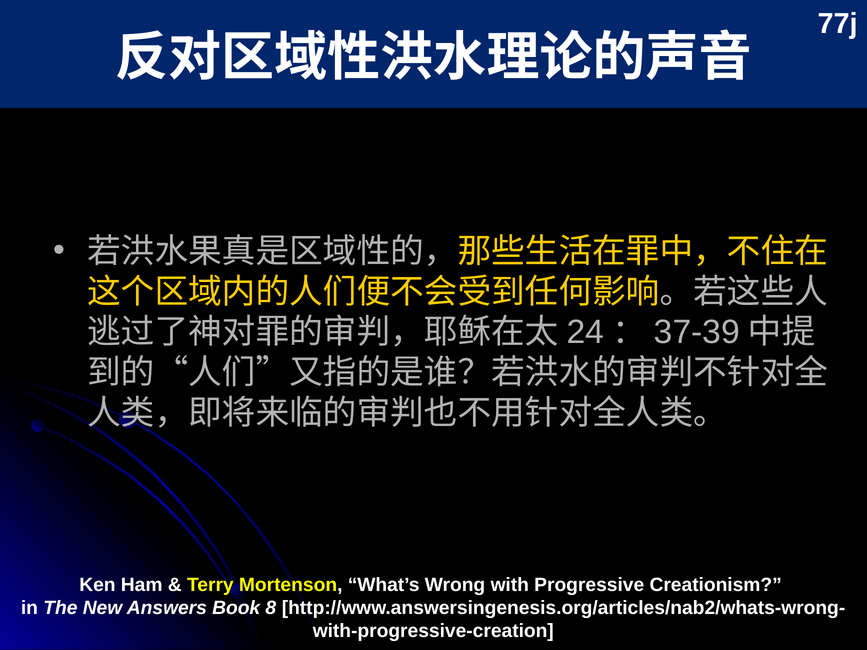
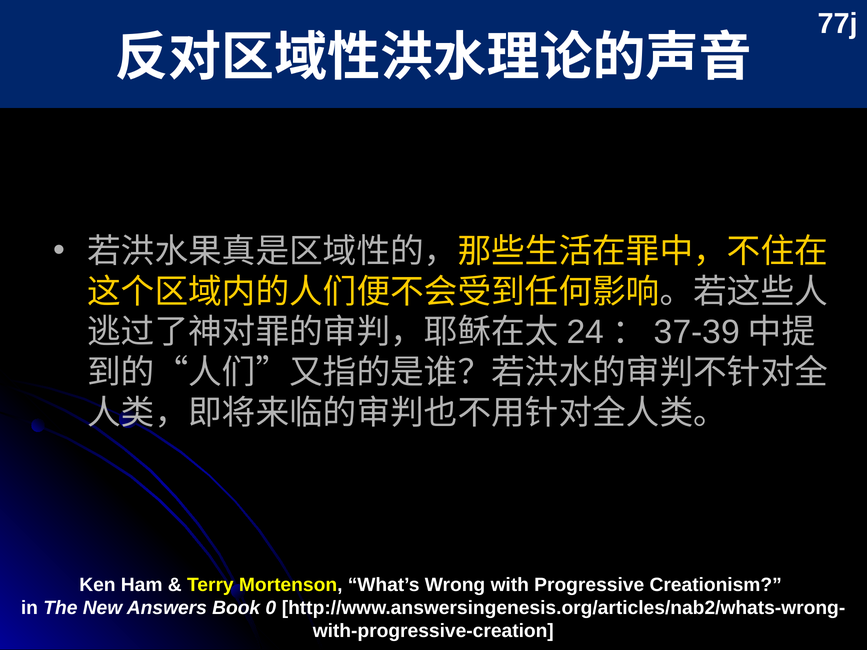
8: 8 -> 0 (271, 608)
